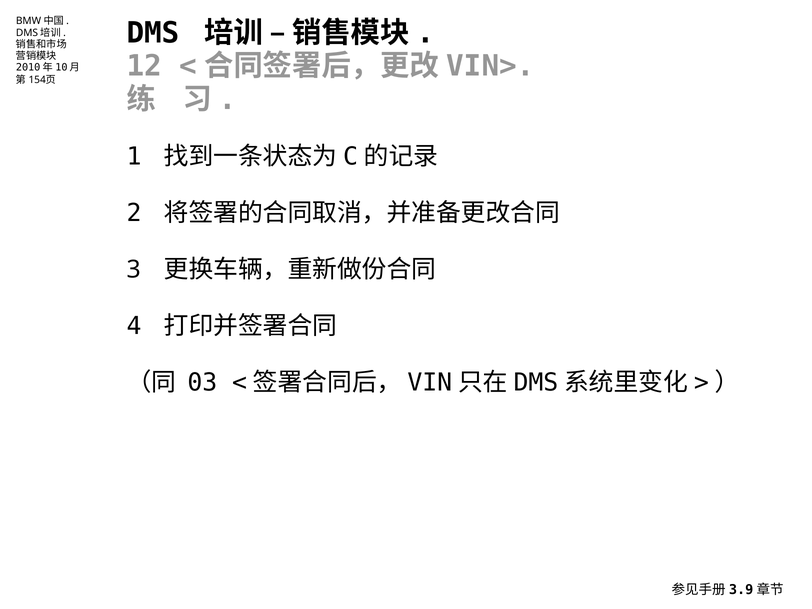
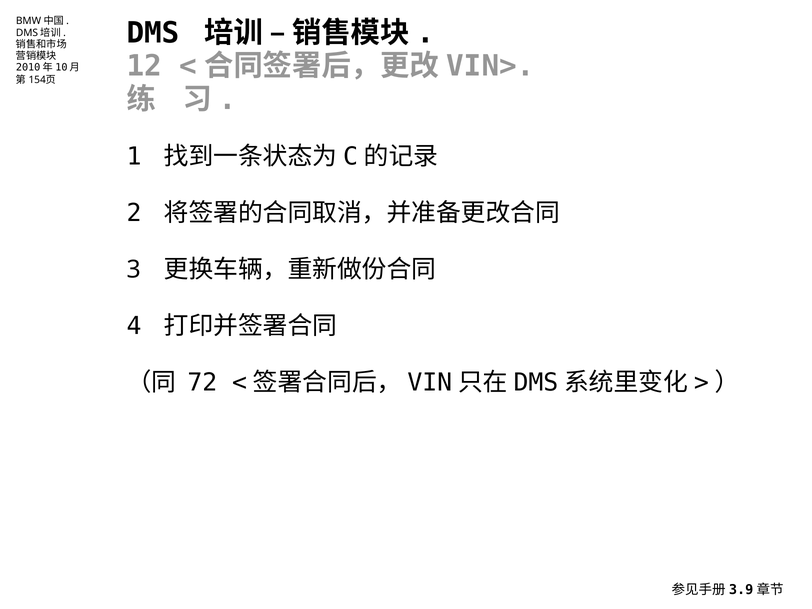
03: 03 -> 72 (202, 382)
